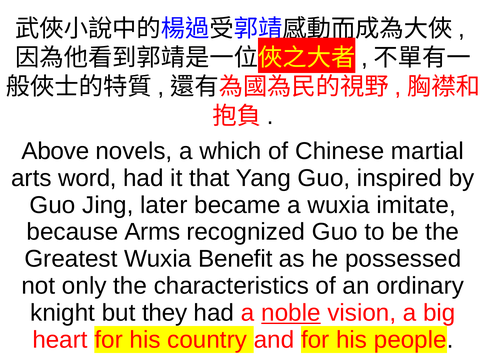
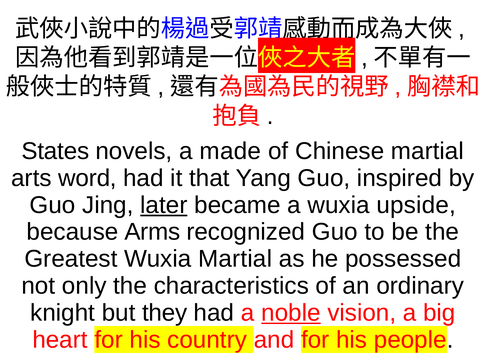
Above: Above -> States (55, 151)
which: which -> made (230, 151)
later underline: none -> present (164, 205)
imitate: imitate -> upside (416, 205)
Wuxia Benefit: Benefit -> Martial (235, 259)
